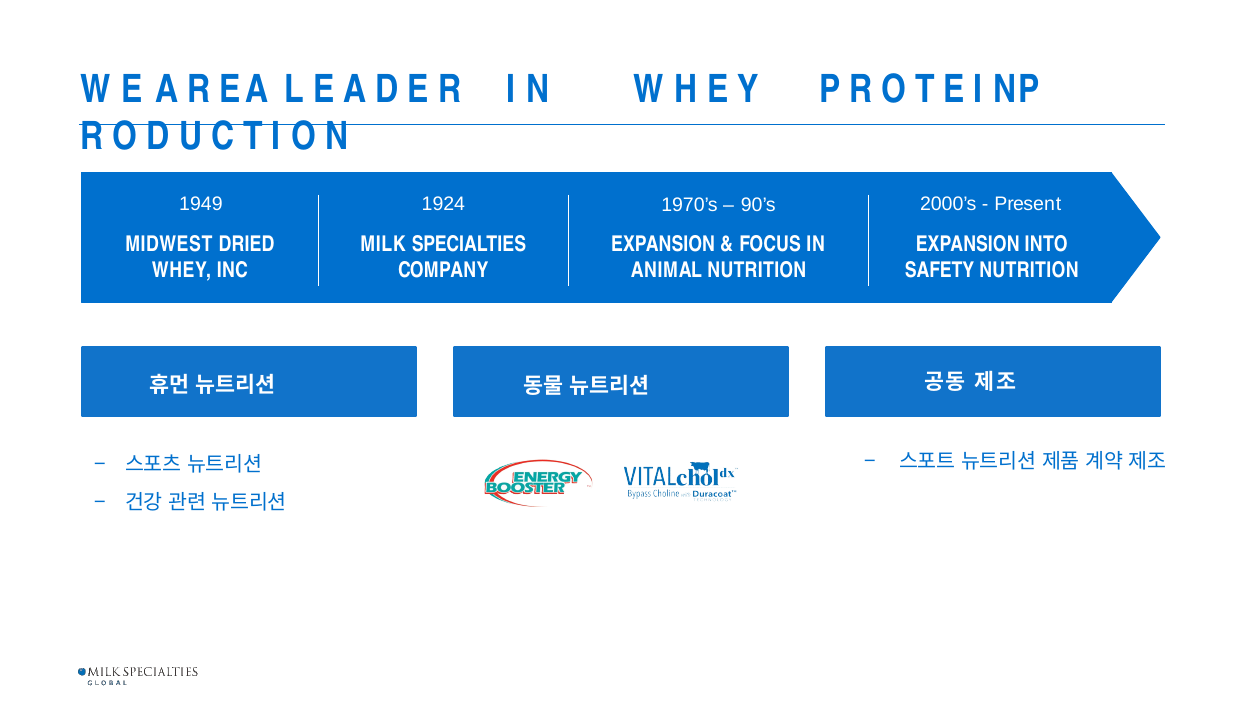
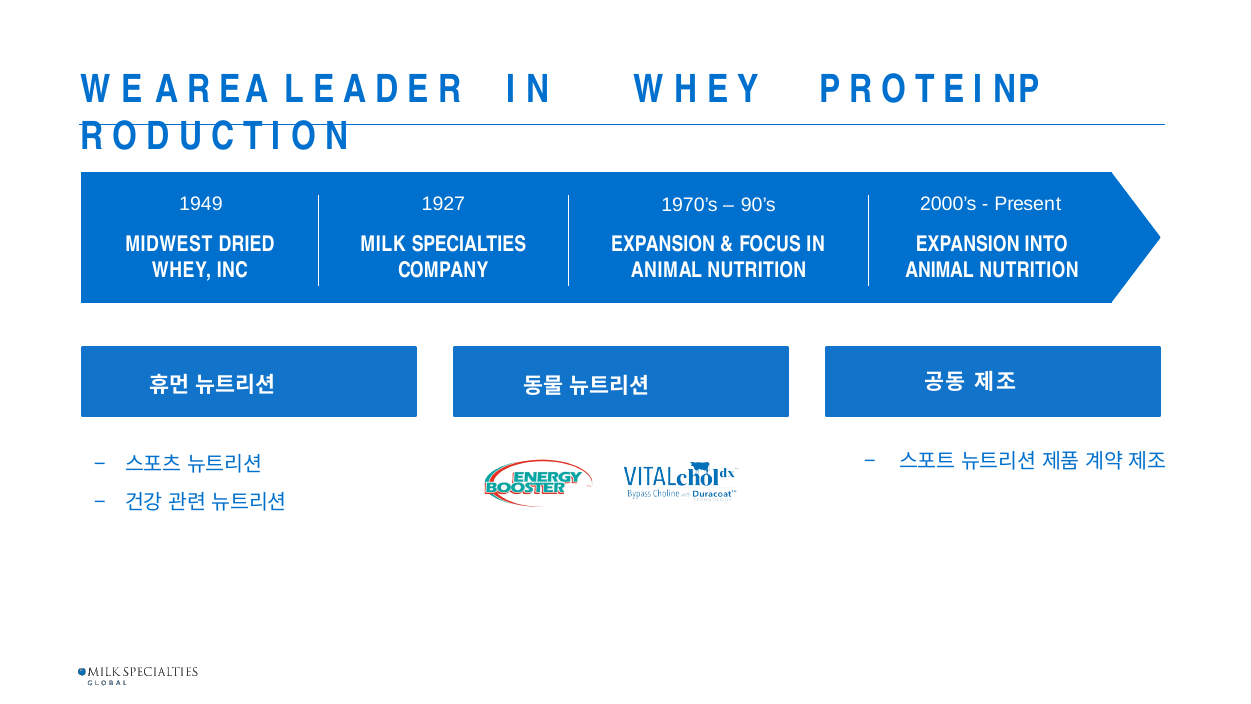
1924: 1924 -> 1927 (443, 204)
SAFETY: SAFETY -> ANIMAL (940, 270)
